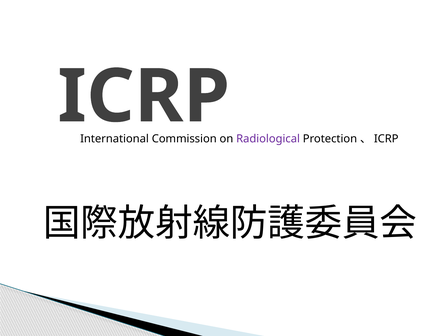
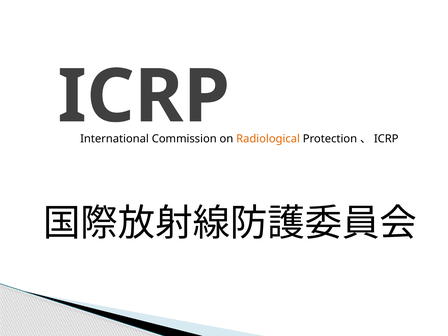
Radiological colour: purple -> orange (268, 139)
